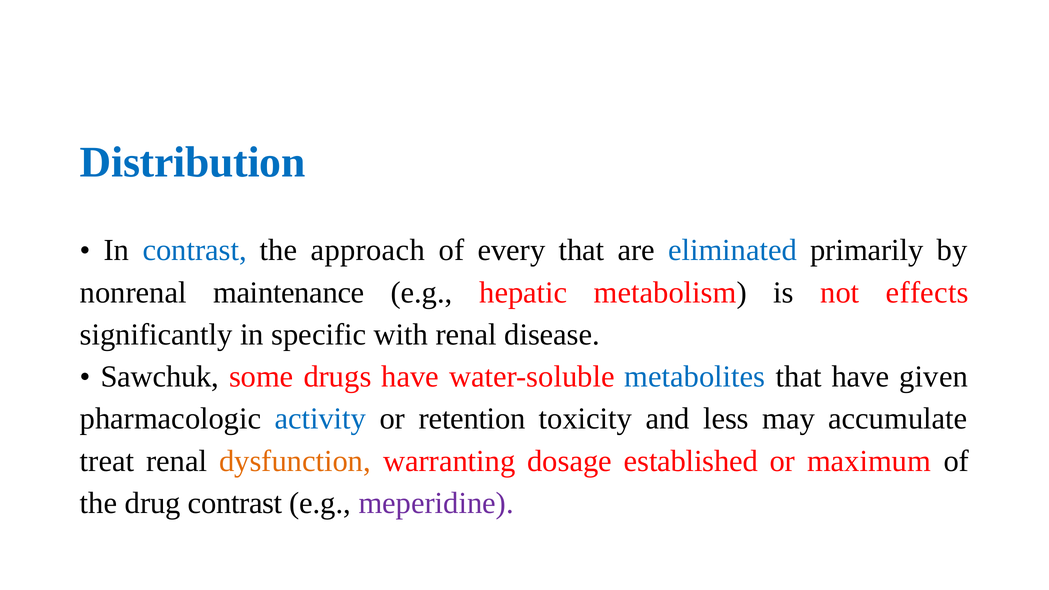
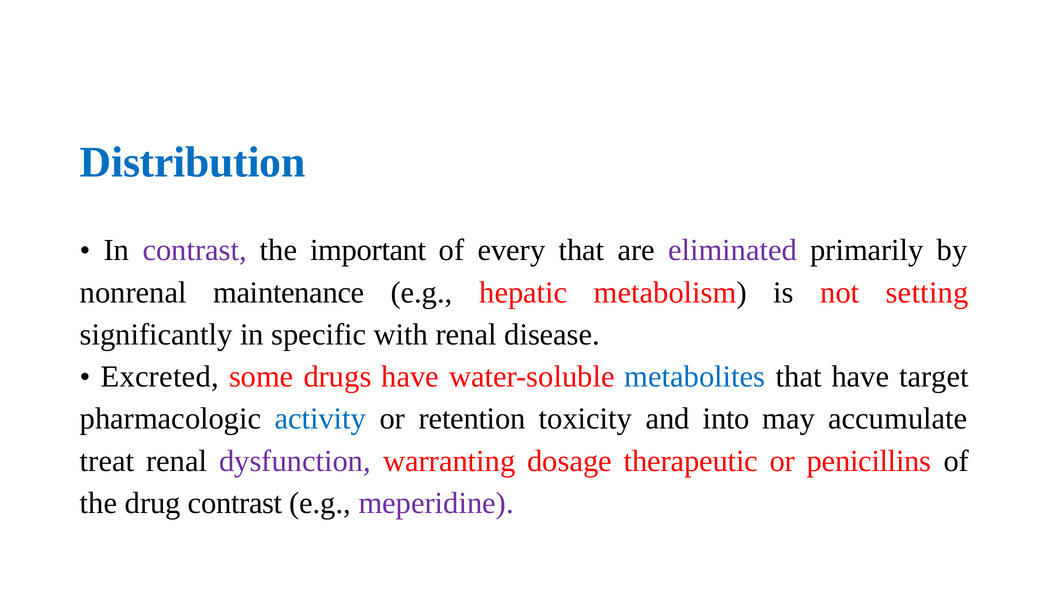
contrast colour: blue -> purple (195, 250)
approach: approach -> important (368, 250)
eliminated colour: blue -> purple (733, 250)
effects: effects -> setting (927, 293)
Sawchuk: Sawchuk -> Excreted (160, 377)
given: given -> target (934, 377)
less: less -> into (726, 419)
dysfunction colour: orange -> purple (295, 461)
established: established -> therapeutic (691, 461)
maximum: maximum -> penicillins (869, 461)
